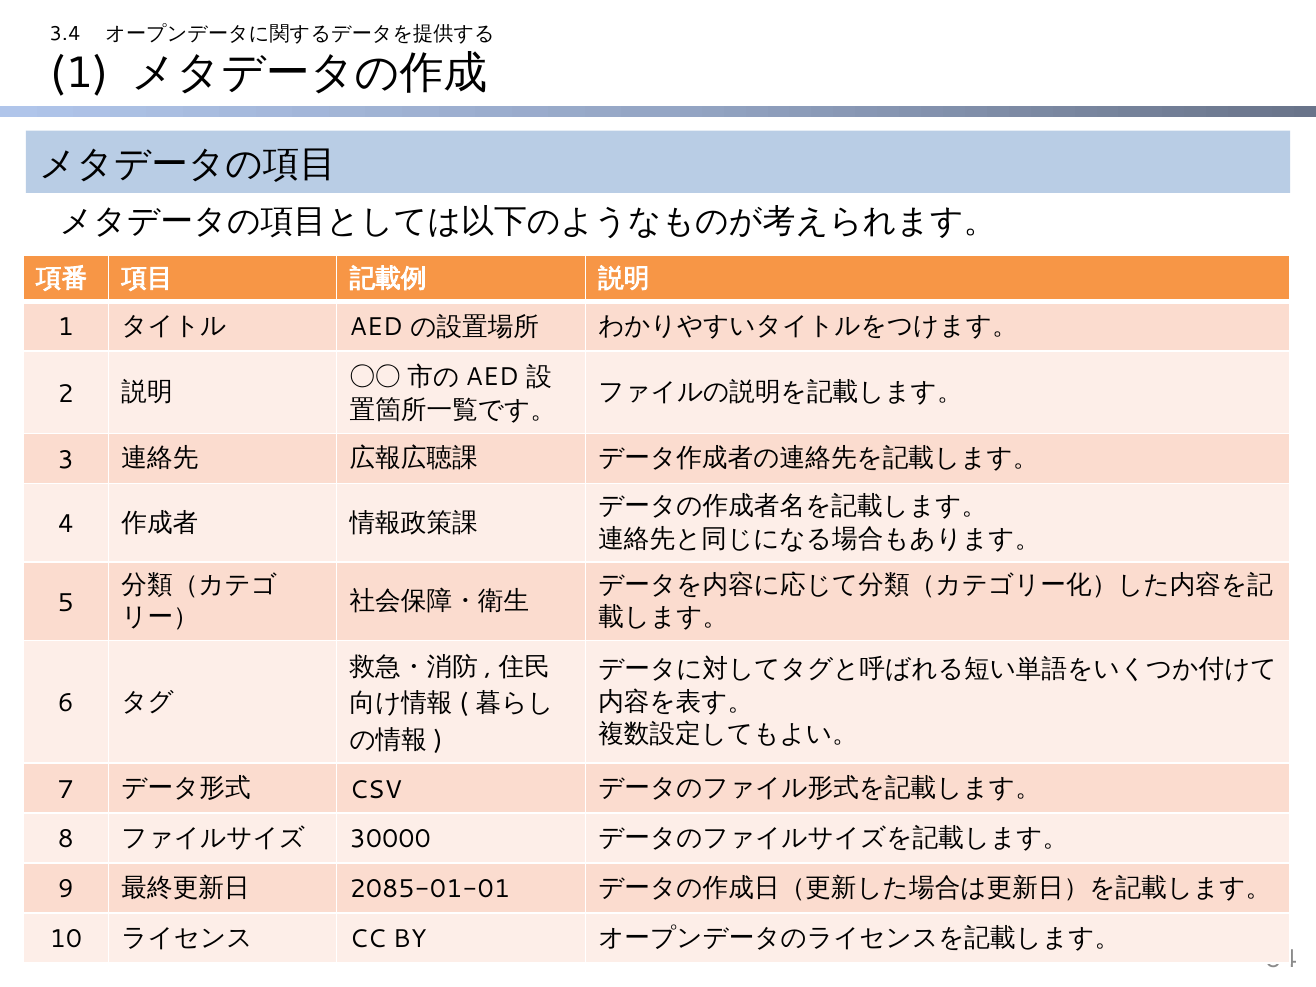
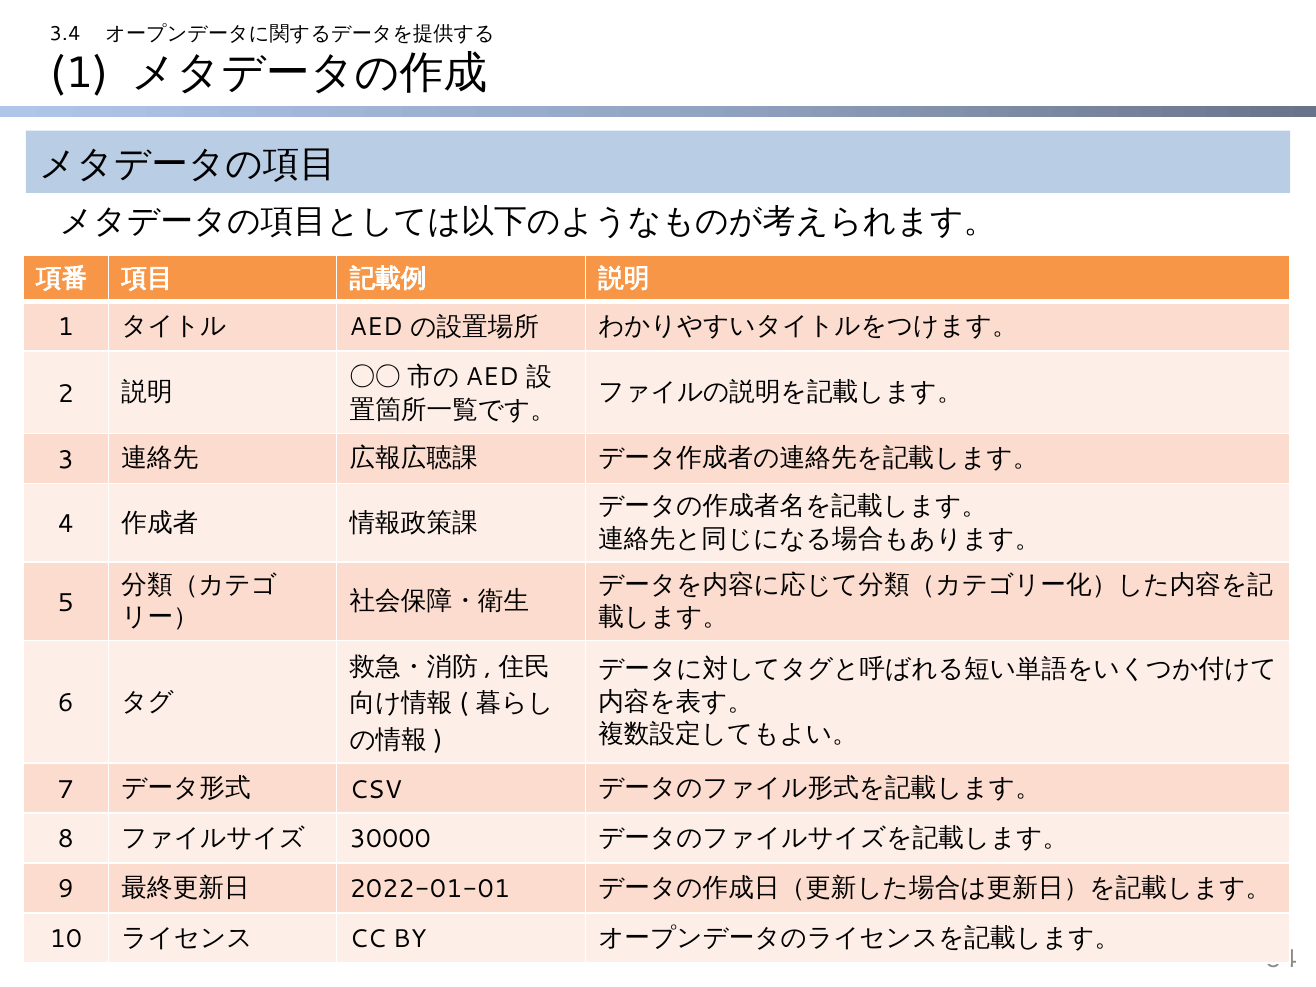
2085-01-01: 2085-01-01 -> 2022-01-01 (430, 889)
